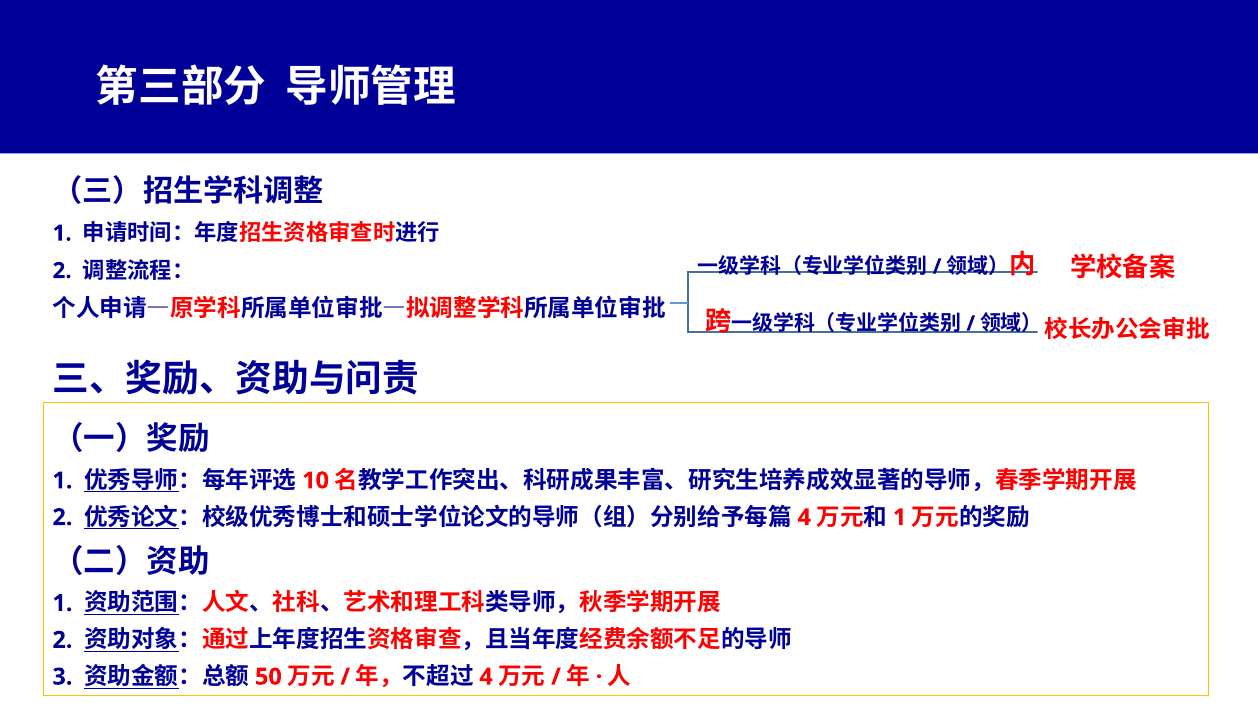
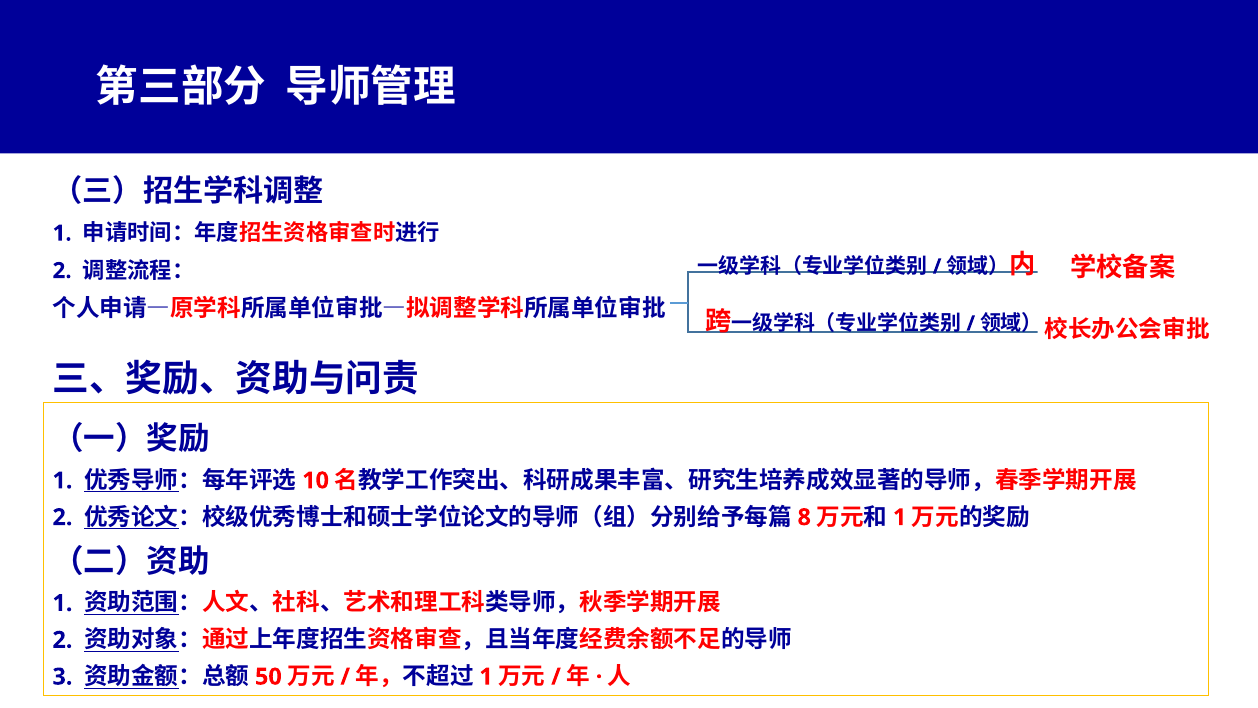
4: 4 -> 8 (804, 517)
4: 4 -> 1 (486, 676)
